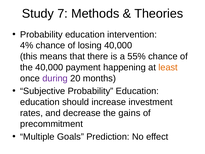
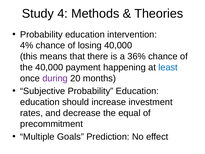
7: 7 -> 4 (63, 14)
55%: 55% -> 36% (137, 56)
least colour: orange -> blue (168, 67)
gains: gains -> equal (129, 113)
